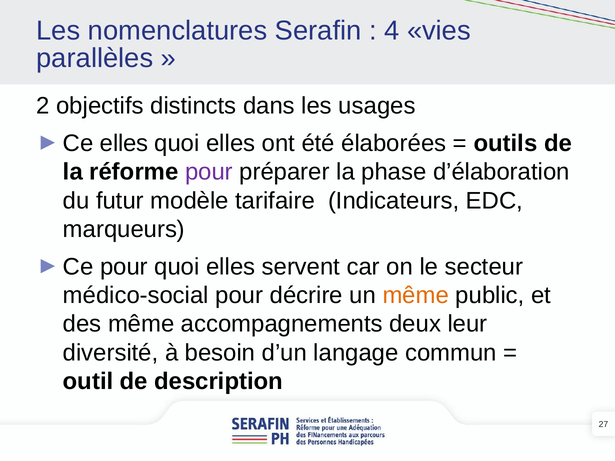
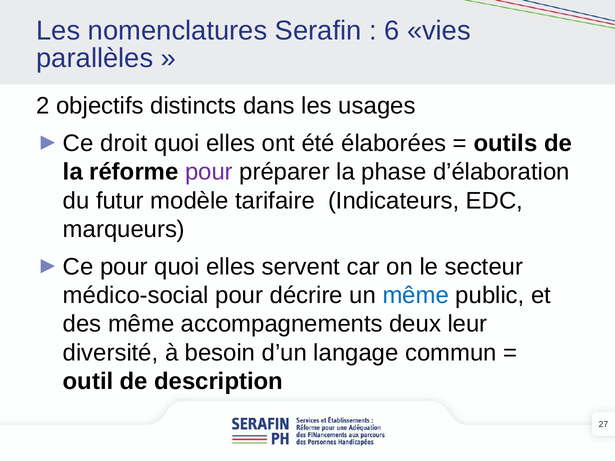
4: 4 -> 6 (392, 31)
elles: elles -> droit (124, 143)
même colour: orange -> blue (416, 296)
